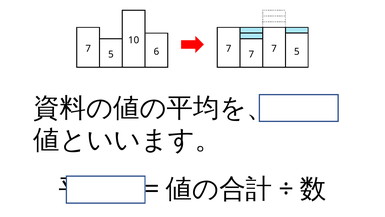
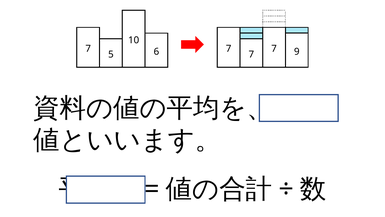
7 5: 5 -> 9 (297, 51)
